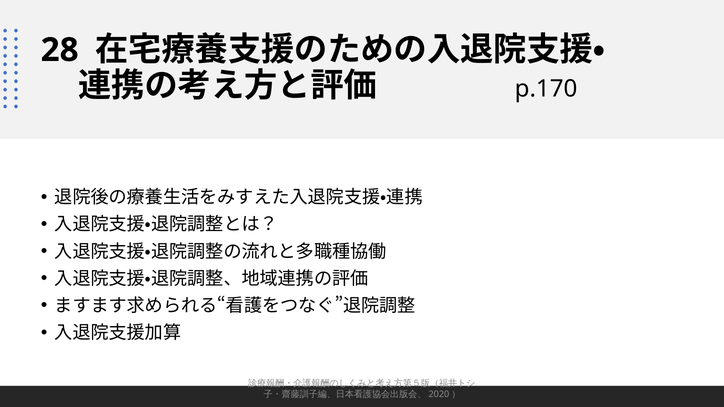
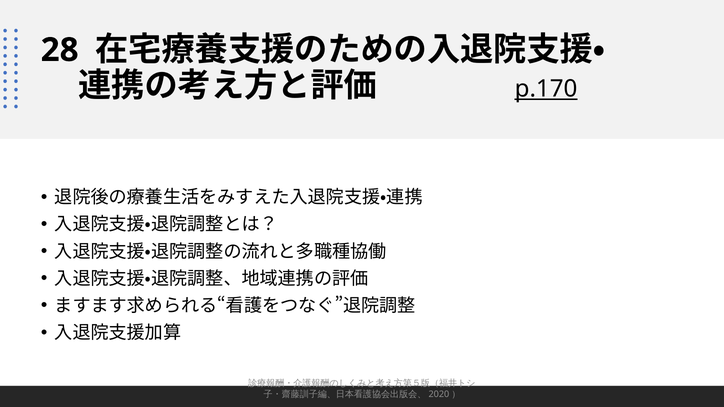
p.170 underline: none -> present (546, 89)
